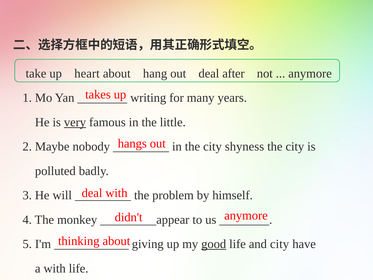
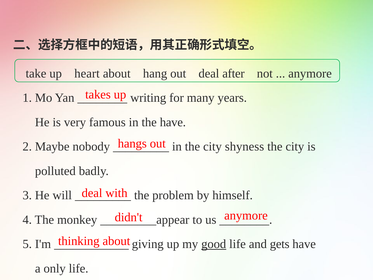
very underline: present -> none (75, 122)
the little: little -> have (173, 122)
and city: city -> gets (280, 244)
a with: with -> only (55, 268)
